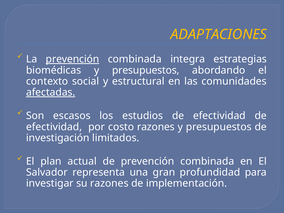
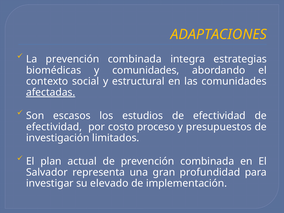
prevención underline: present -> none (72, 59)
biomédicas y presupuestos: presupuestos -> comunidades (146, 70)
costo razones: razones -> proceso (156, 127)
su razones: razones -> elevado (109, 183)
